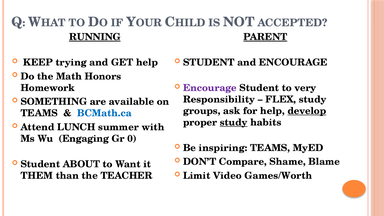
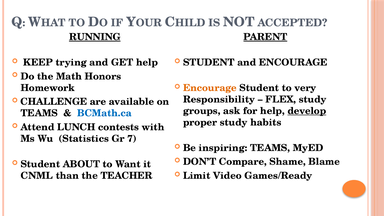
Encourage colour: purple -> orange (210, 88)
SOMETHING: SOMETHING -> CHALLENGE (54, 102)
study underline: present -> none (234, 122)
summer: summer -> contests (119, 127)
Engaging: Engaging -> Statistics (84, 139)
0: 0 -> 7 (132, 139)
Games/Worth: Games/Worth -> Games/Ready (278, 176)
THEM: THEM -> CNML (37, 176)
